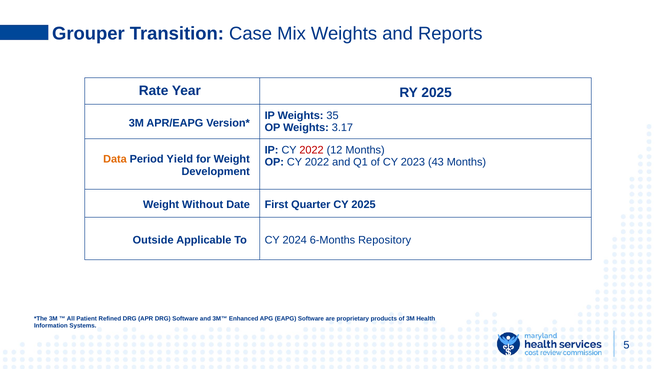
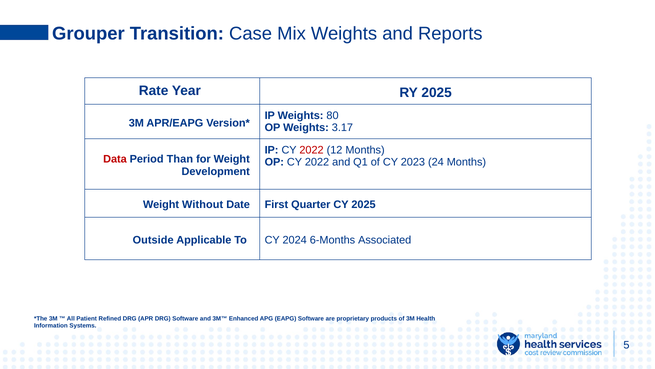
35: 35 -> 80 (333, 115)
Data colour: orange -> red (115, 159)
Yield: Yield -> Than (180, 159)
43: 43 -> 24 (436, 162)
Repository: Repository -> Associated (385, 240)
